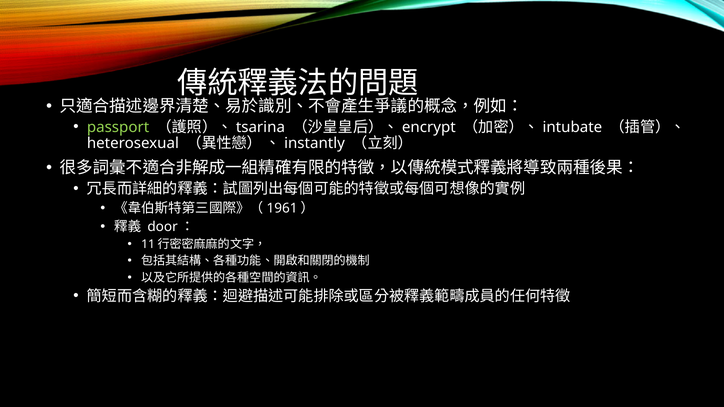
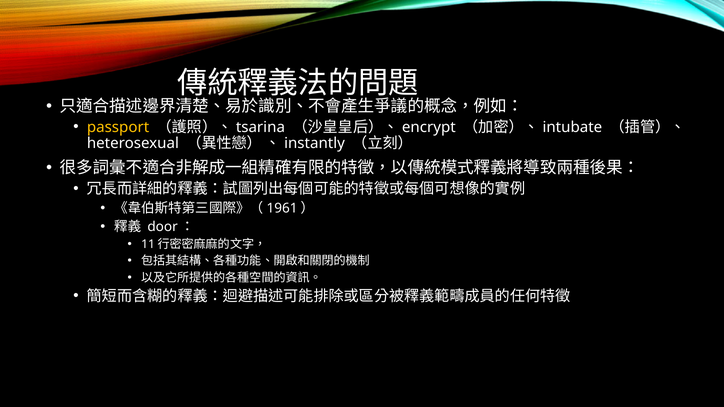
passport colour: light green -> yellow (118, 127)
